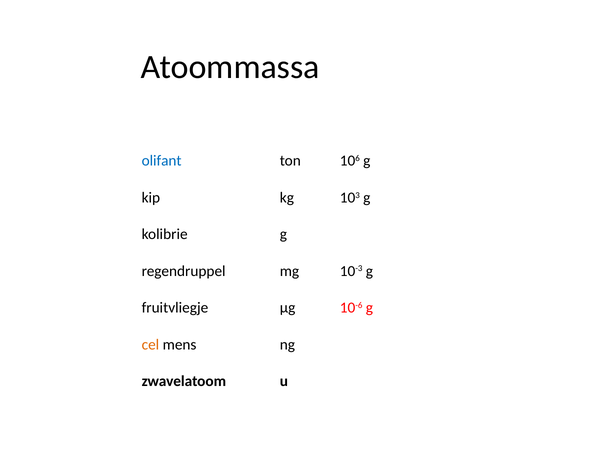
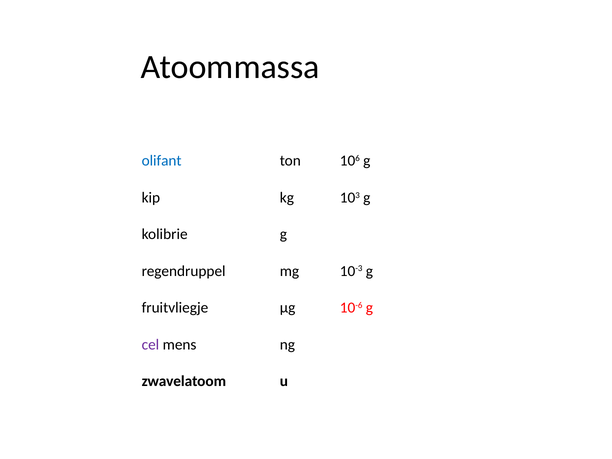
cel colour: orange -> purple (150, 344)
